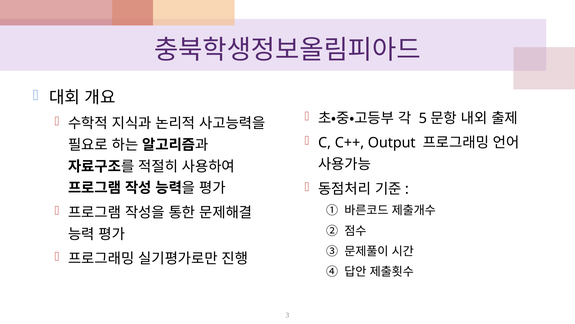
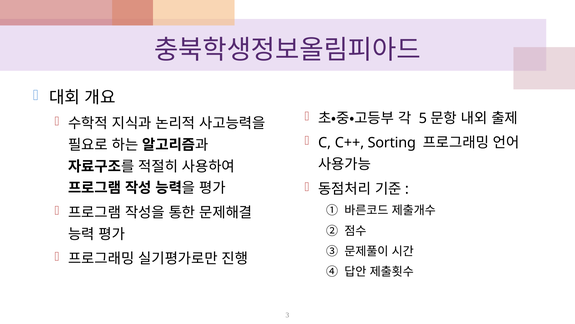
Output: Output -> Sorting (392, 143)
